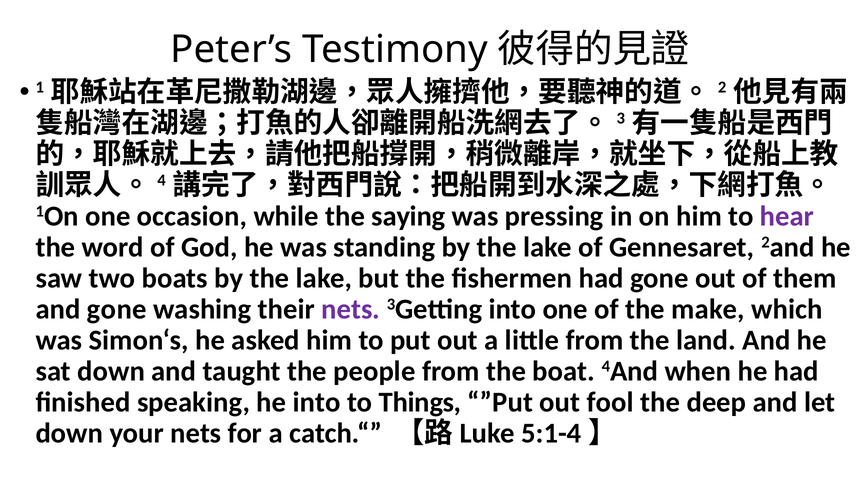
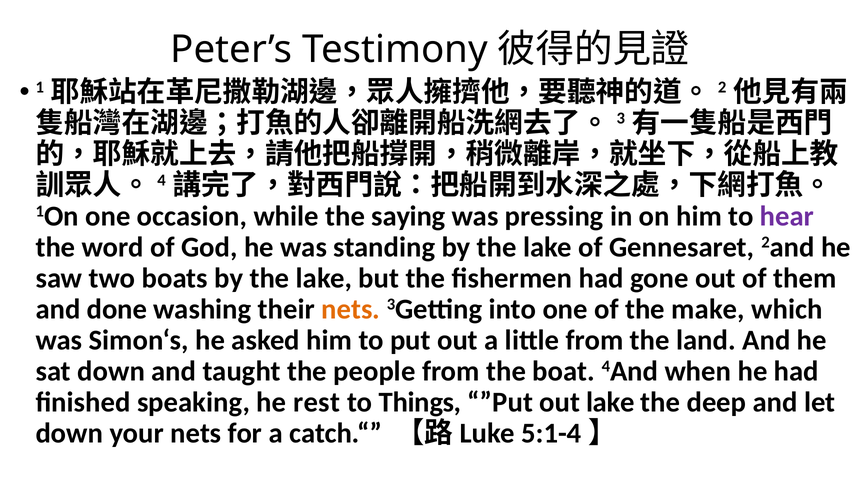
and gone: gone -> done (117, 309)
nets colour: purple -> orange (351, 309)
he into: into -> rest (317, 402)
out fool: fool -> lake (610, 402)
